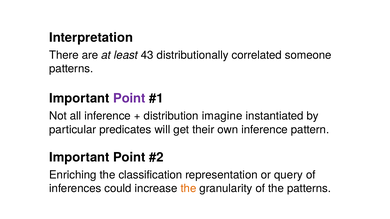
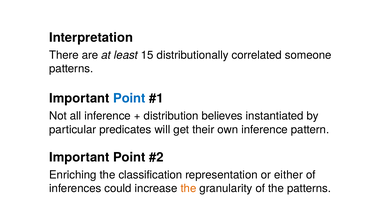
43: 43 -> 15 (147, 55)
Point colour: purple -> blue (129, 99)
imagine: imagine -> believes (222, 116)
query: query -> either (288, 175)
